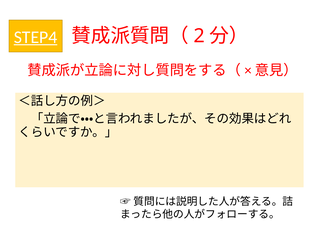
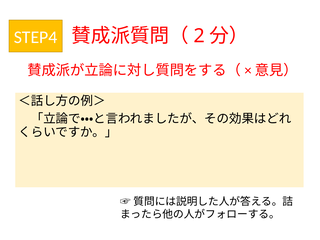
STEP4 underline: present -> none (36, 37)
